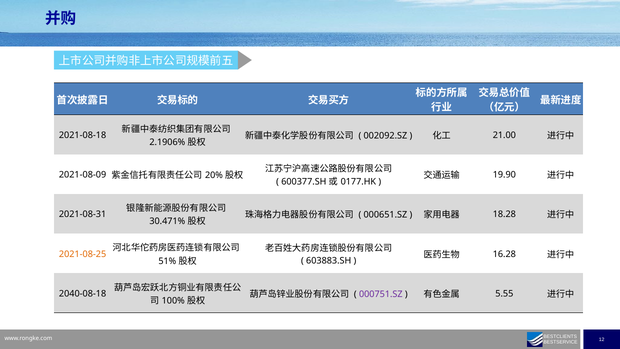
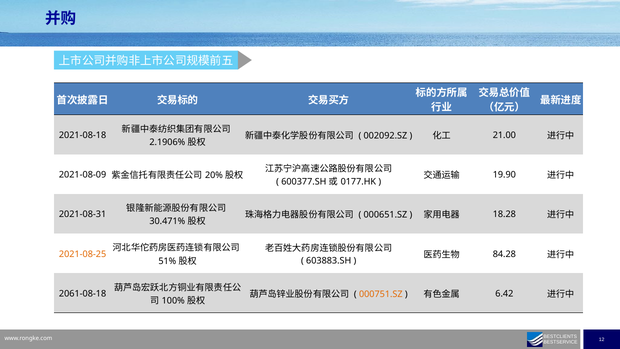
16.28: 16.28 -> 84.28 (504, 254)
000751.SZ colour: purple -> orange (381, 294)
5.55: 5.55 -> 6.42 (504, 293)
2040-08-18: 2040-08-18 -> 2061-08-18 (83, 293)
